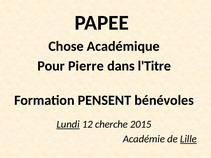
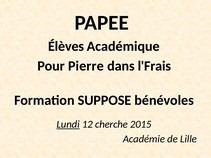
Chose: Chose -> Élèves (66, 46)
l'Titre: l'Titre -> l'Frais (154, 66)
PENSENT: PENSENT -> SUPPOSE (105, 100)
Lille underline: present -> none (188, 139)
